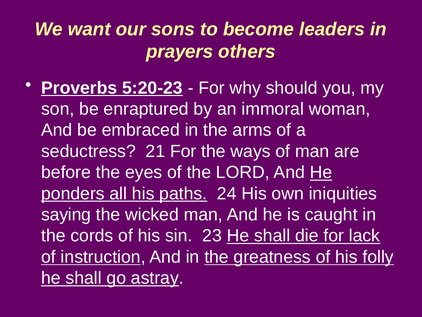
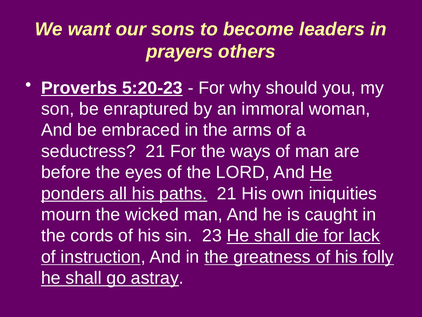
paths 24: 24 -> 21 (227, 193)
saying: saying -> mourn (66, 214)
